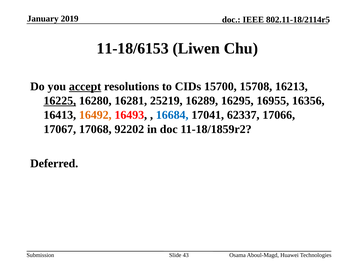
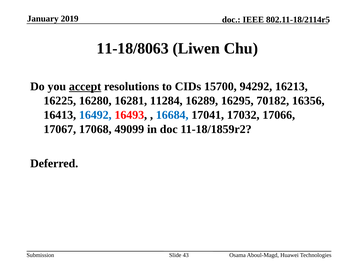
11-18/6153: 11-18/6153 -> 11-18/8063 (133, 48)
15708: 15708 -> 94292 (256, 87)
16225 underline: present -> none (60, 101)
25219: 25219 -> 11284 (166, 101)
16955: 16955 -> 70182 (273, 101)
16492 colour: orange -> blue (95, 115)
62337: 62337 -> 17032 (243, 115)
92202: 92202 -> 49099 (129, 129)
